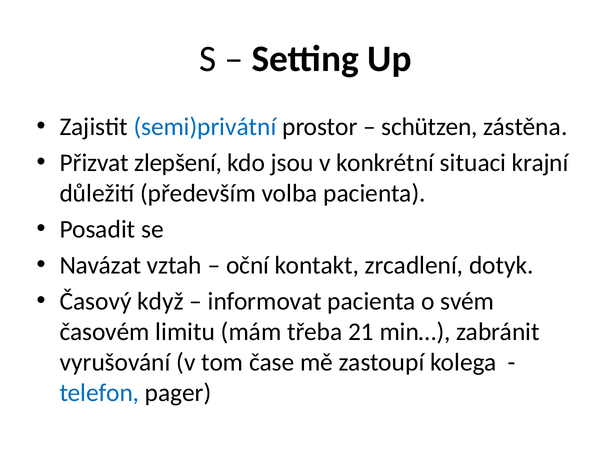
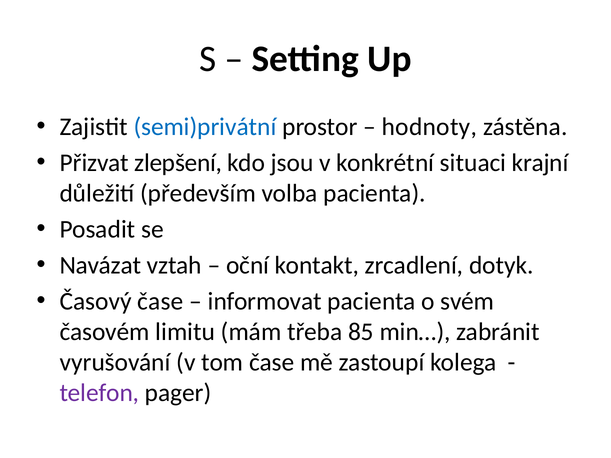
schützen: schützen -> hodnoty (429, 127)
Časový když: když -> čase (160, 302)
21: 21 -> 85 (361, 332)
telefon colour: blue -> purple (99, 393)
